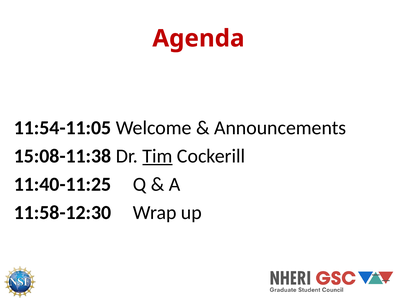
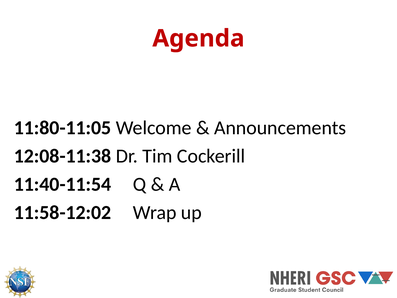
11:54-11:05: 11:54-11:05 -> 11:80-11:05 (63, 128)
15:08-11:38: 15:08-11:38 -> 12:08-11:38 (63, 156)
Tim underline: present -> none (157, 156)
11:40-11:25: 11:40-11:25 -> 11:40-11:54 (63, 184)
11:58-12:30: 11:58-12:30 -> 11:58-12:02 (63, 212)
